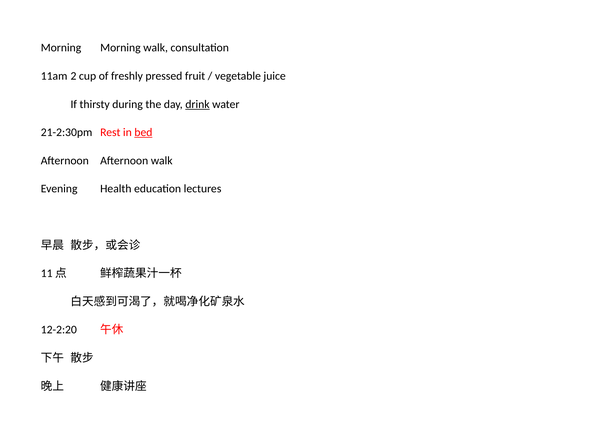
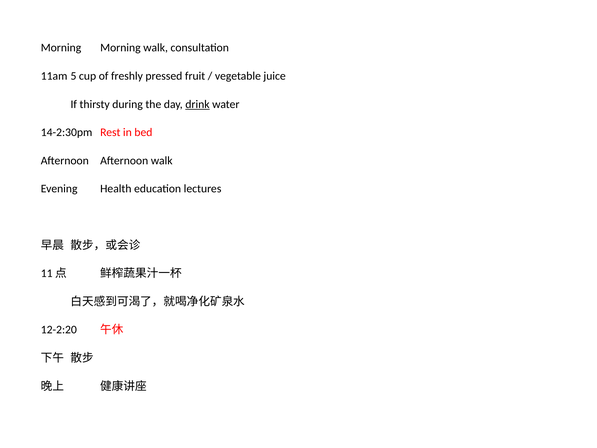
2: 2 -> 5 (73, 76)
21-2:30pm: 21-2:30pm -> 14-2:30pm (67, 132)
bed underline: present -> none (143, 132)
